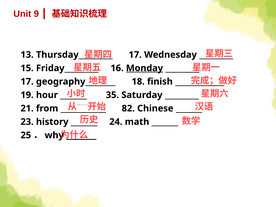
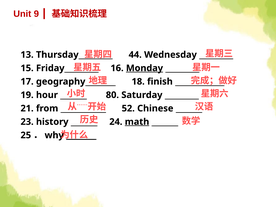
17: 17 -> 44 (135, 55)
35: 35 -> 80 (112, 95)
82: 82 -> 52 (128, 108)
math underline: none -> present (137, 122)
